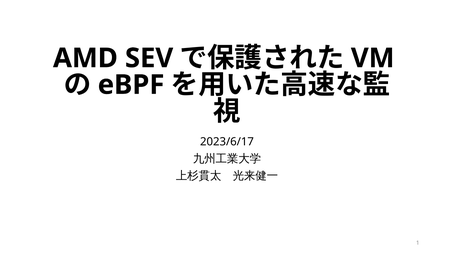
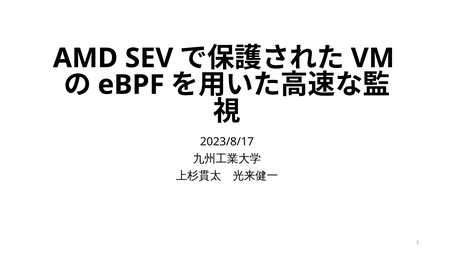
2023/6/17: 2023/6/17 -> 2023/8/17 (227, 142)
